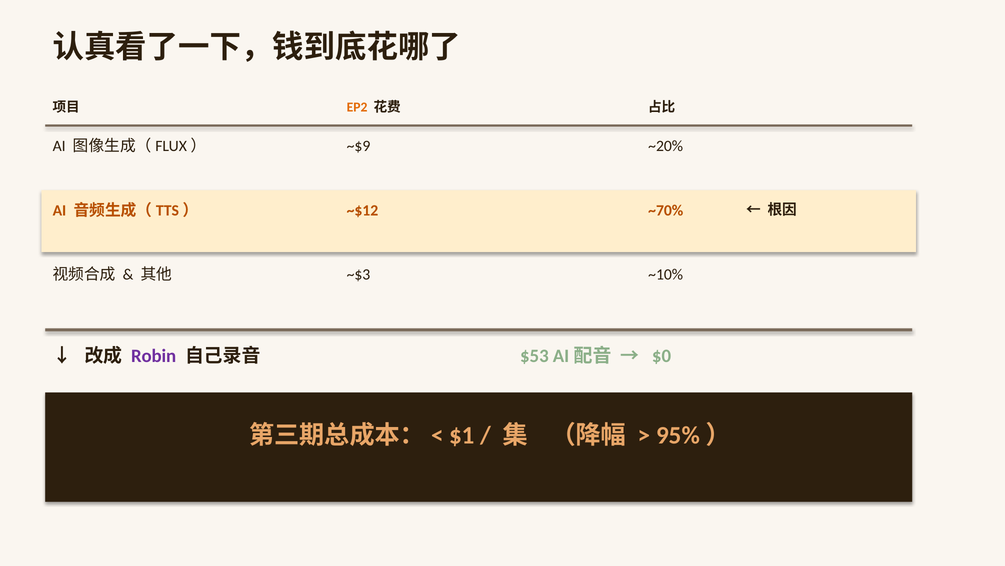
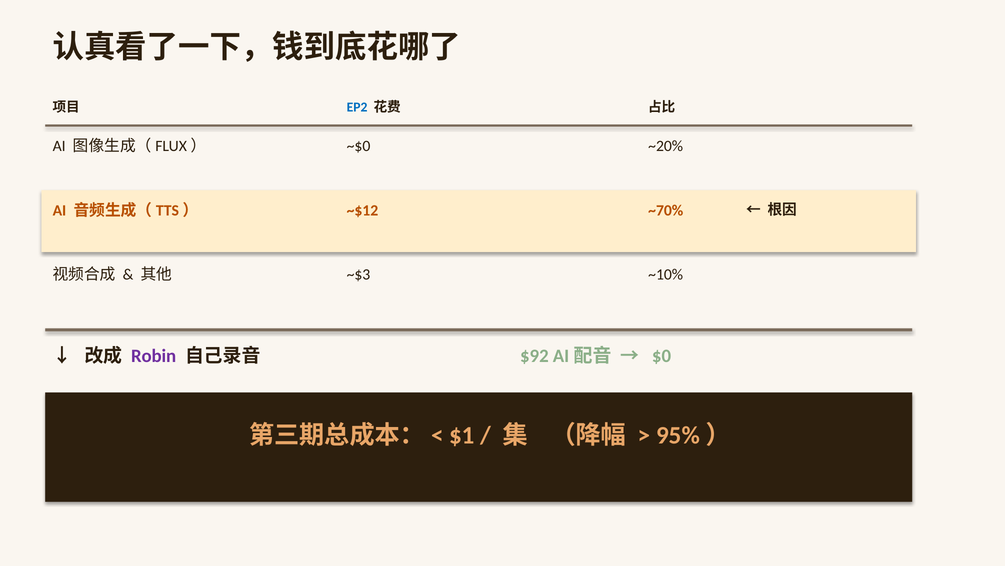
EP2 colour: orange -> blue (357, 107)
~$9: ~$9 -> ~$0 (358, 146)
$53: $53 -> $92 (534, 356)
